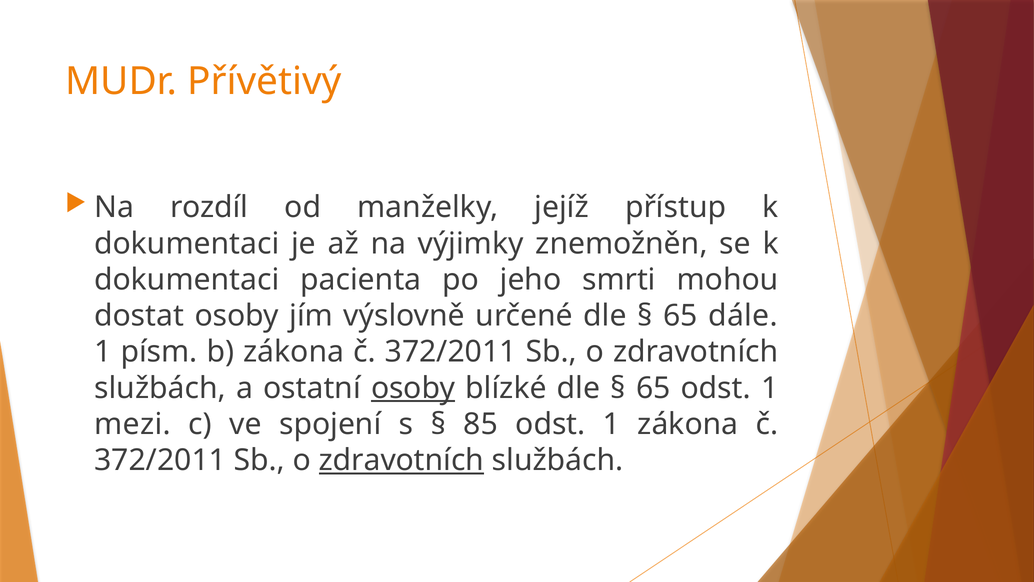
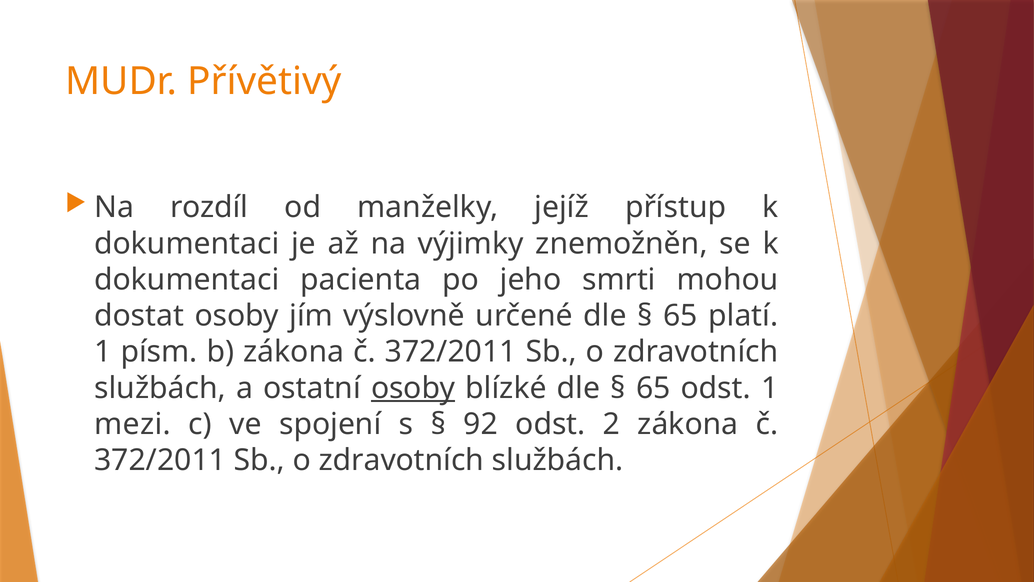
dále: dále -> platí (743, 316)
85: 85 -> 92 (481, 424)
1: 1 -> 2 (611, 424)
zdravotních underline: present -> none (401, 460)
